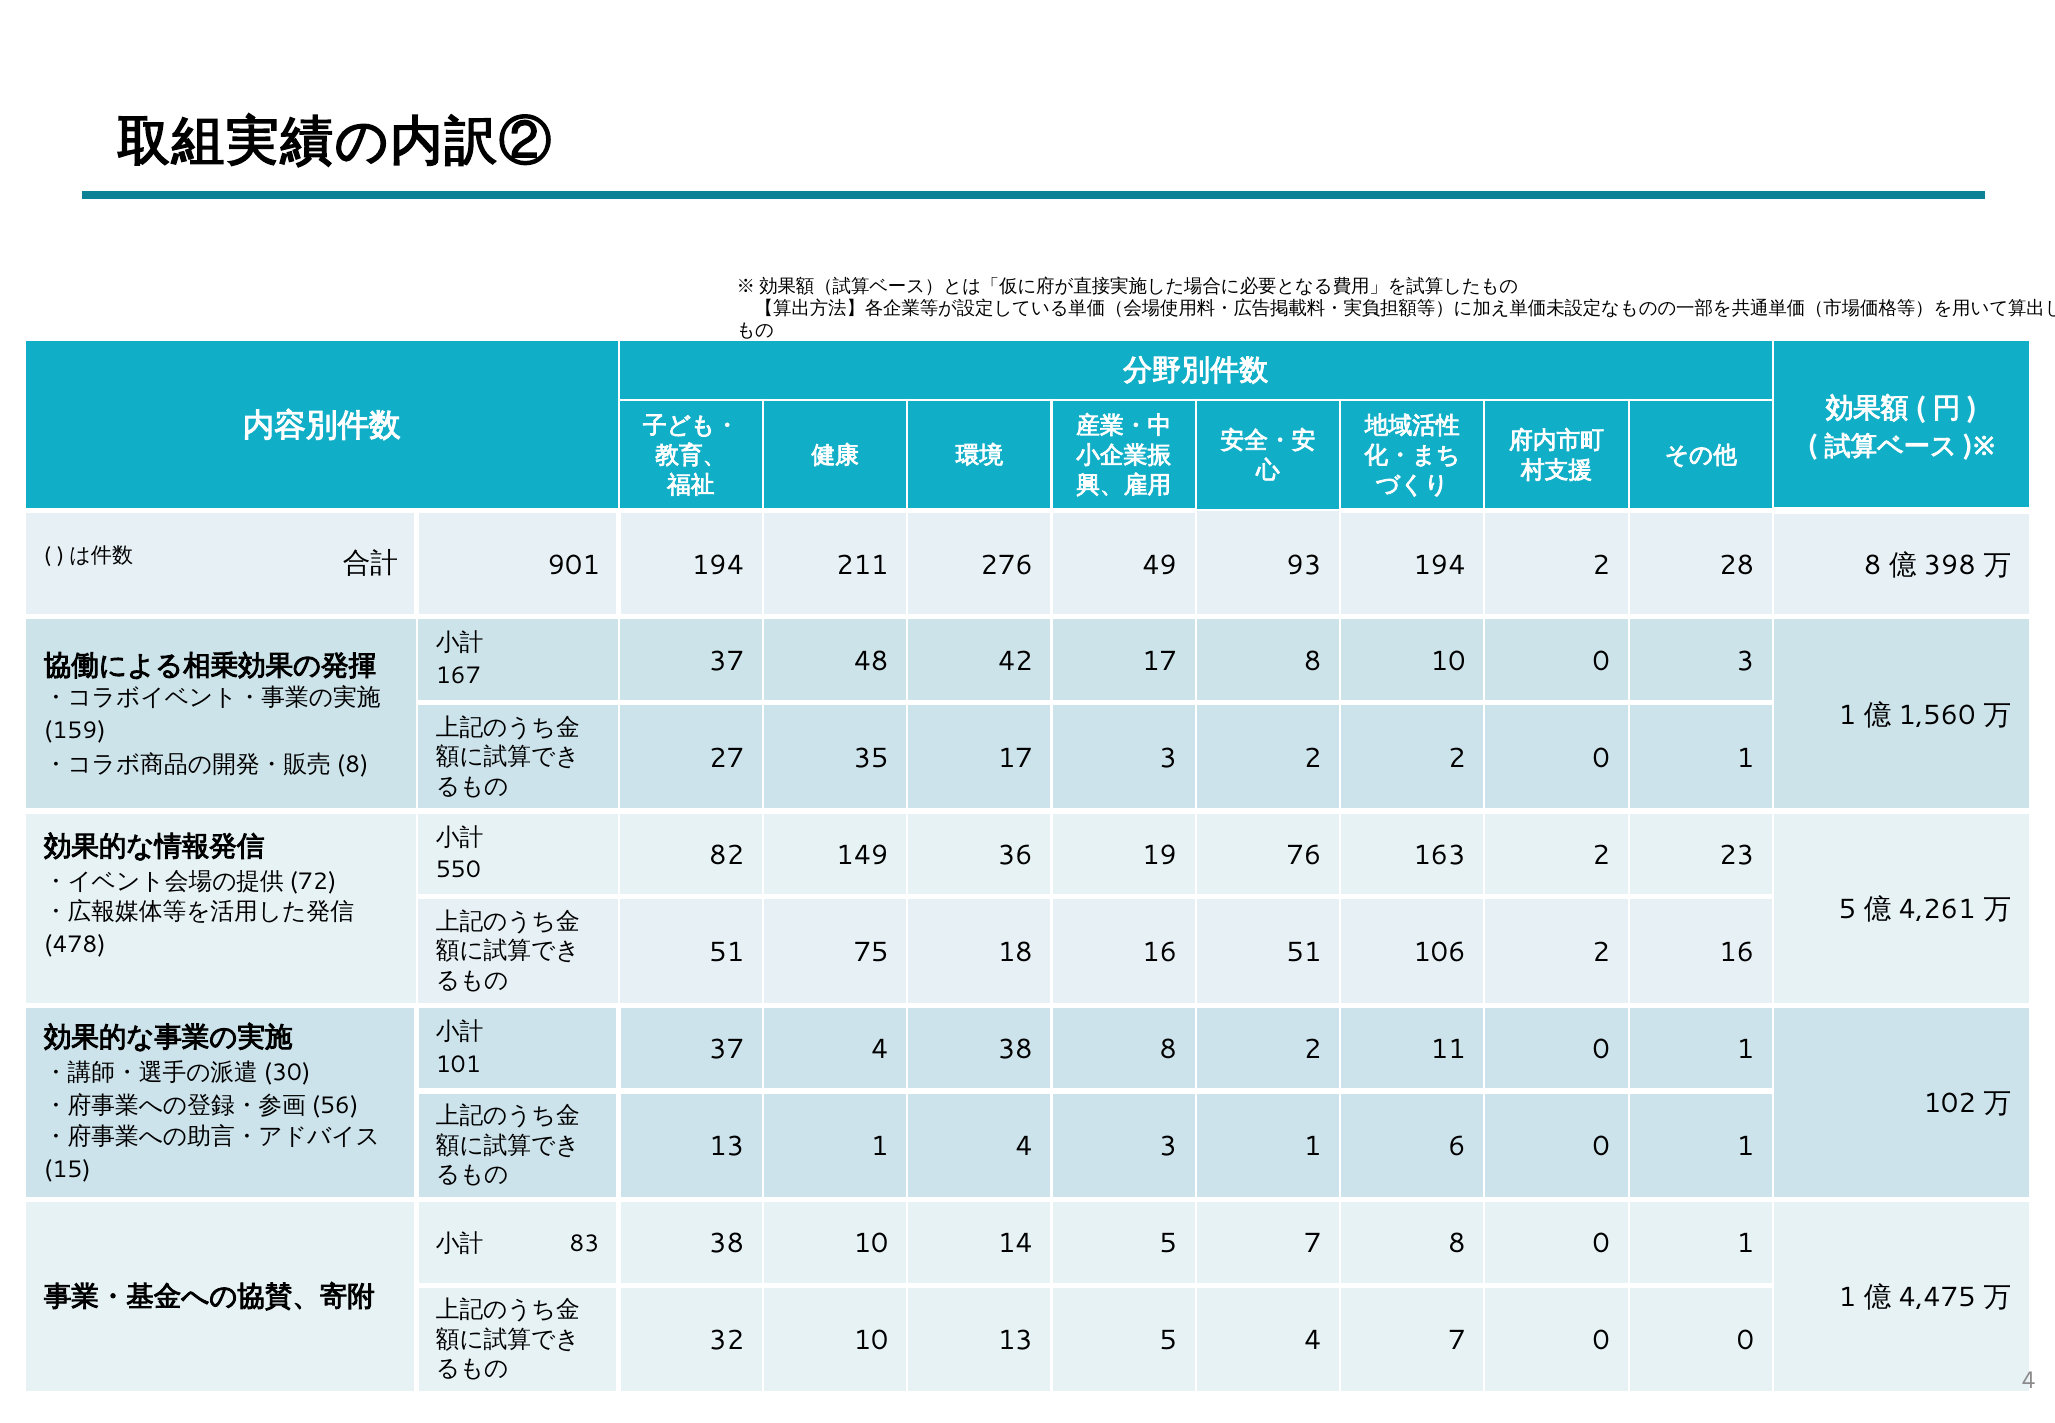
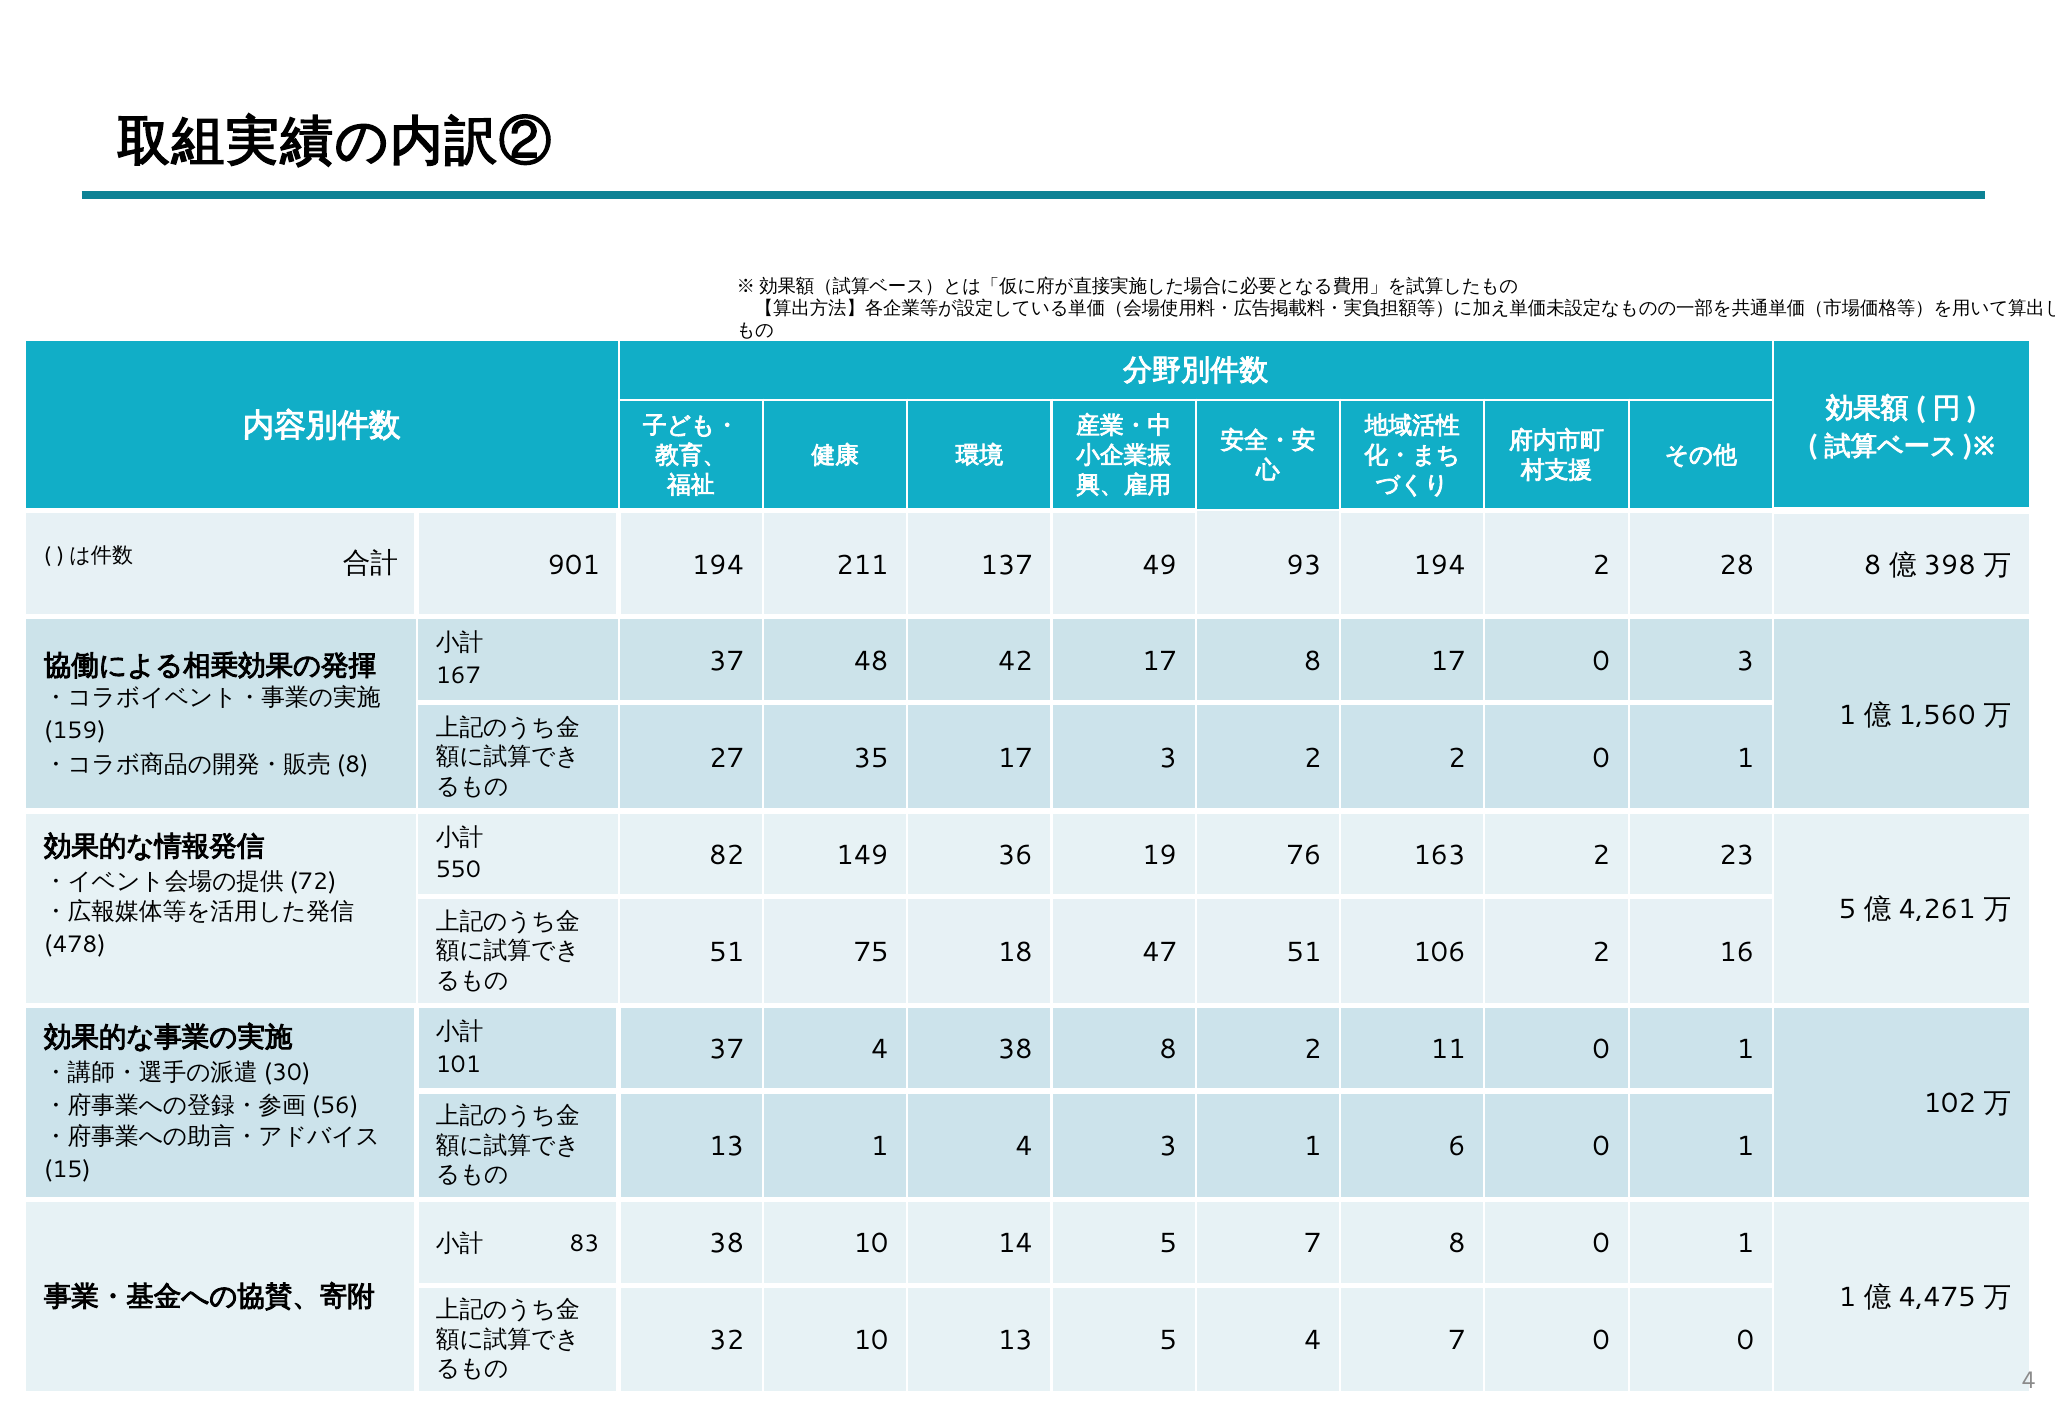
276: 276 -> 137 (1007, 565)
8 10: 10 -> 17 (1448, 661)
18 16: 16 -> 47 (1160, 952)
